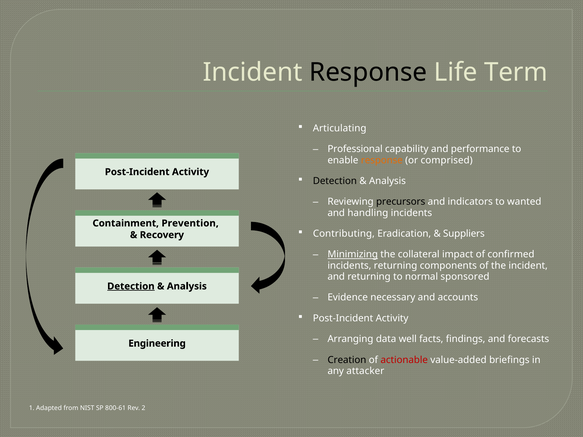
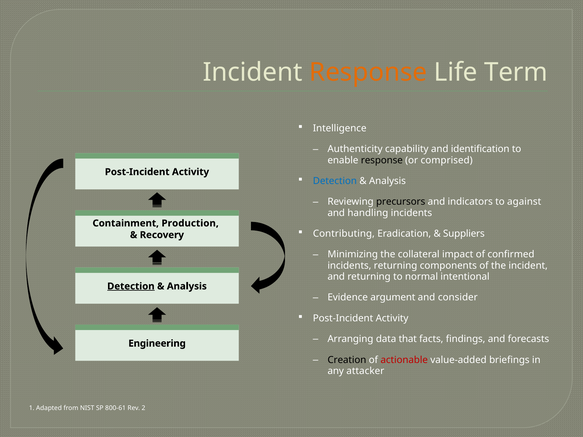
Response colour: black -> orange (368, 72)
Articulating: Articulating -> Intelligence (340, 128)
Professional: Professional -> Authenticity (355, 149)
performance: performance -> identification (480, 149)
response colour: orange -> black (382, 160)
Detection colour: black -> blue (335, 181)
wanted: wanted -> against (524, 202)
Prevention: Prevention -> Production (190, 223)
Minimizing underline: present -> none (353, 255)
sponsored: sponsored -> intentional (465, 277)
necessary: necessary -> argument (393, 298)
accounts: accounts -> consider (458, 298)
well: well -> that (408, 339)
